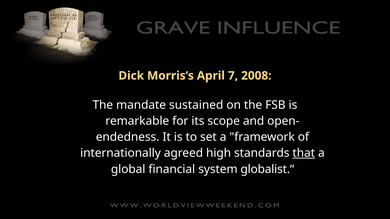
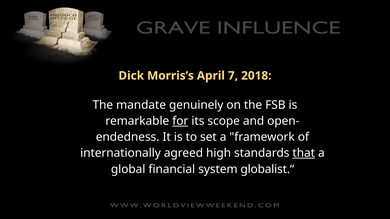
2008: 2008 -> 2018 (256, 76)
sustained: sustained -> genuinely (196, 105)
for underline: none -> present (180, 121)
